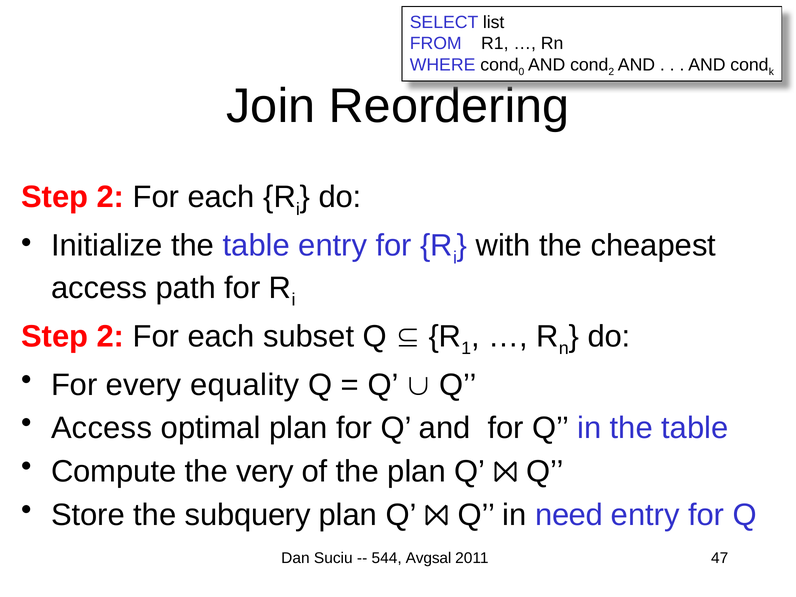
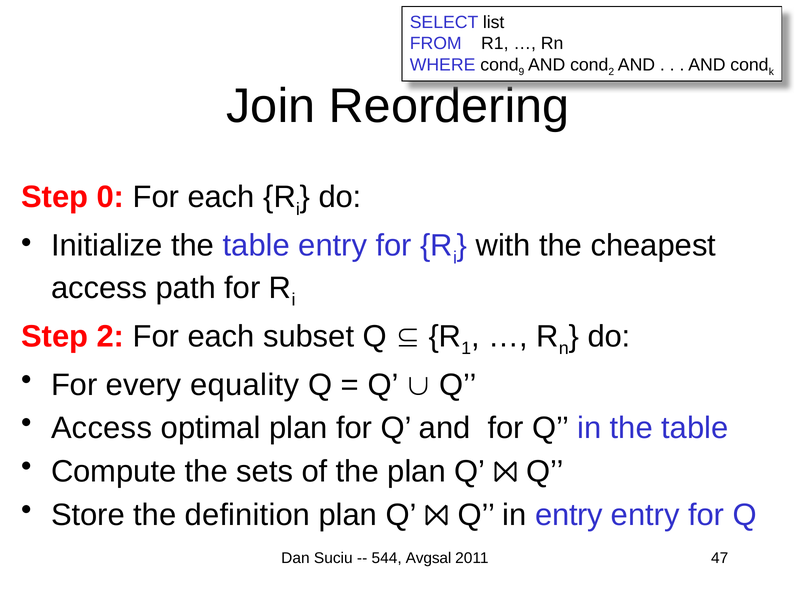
0: 0 -> 9 (521, 72)
2: 2 -> 0 (110, 197)
very: very -> sets (265, 472)
subquery: subquery -> definition (248, 515)
need: need -> entry (569, 515)
